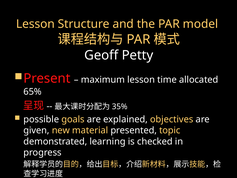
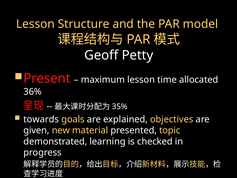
65%: 65% -> 36% (33, 92)
possible: possible -> towards (41, 119)
